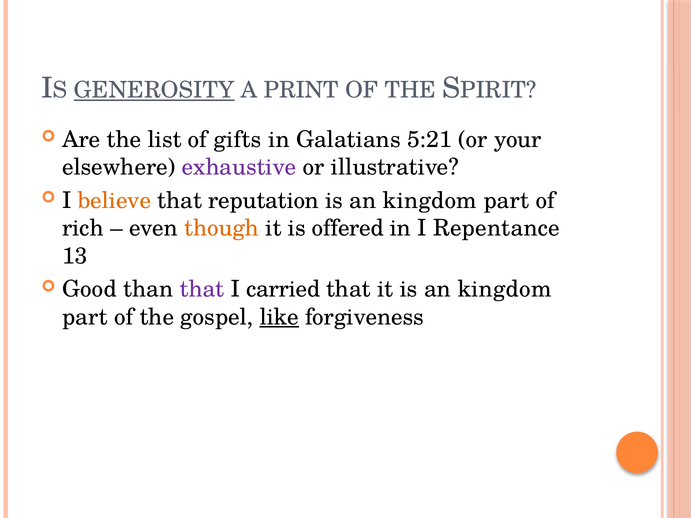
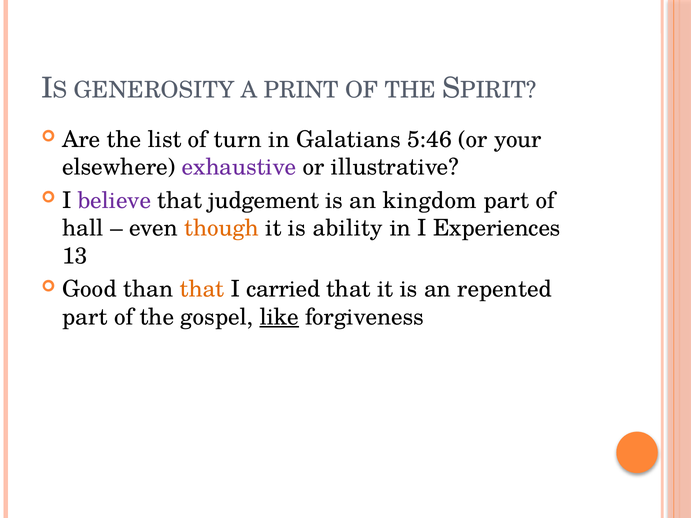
GENEROSITY underline: present -> none (154, 90)
gifts: gifts -> turn (238, 140)
5:21: 5:21 -> 5:46 (429, 140)
believe colour: orange -> purple (115, 201)
reputation: reputation -> judgement (264, 201)
rich: rich -> hall (83, 228)
offered: offered -> ability (348, 228)
Repentance: Repentance -> Experiences (497, 228)
that colour: purple -> orange (202, 289)
it is an kingdom: kingdom -> repented (505, 289)
